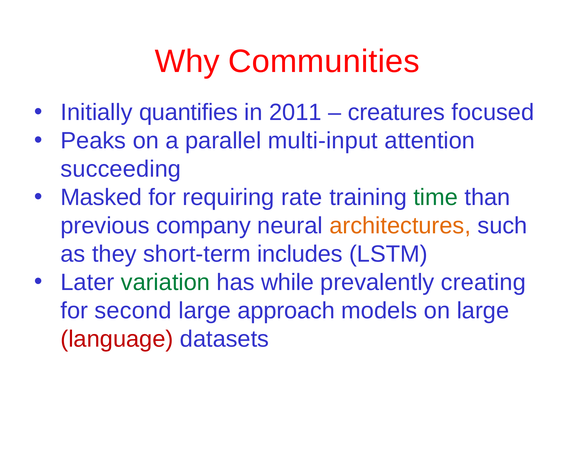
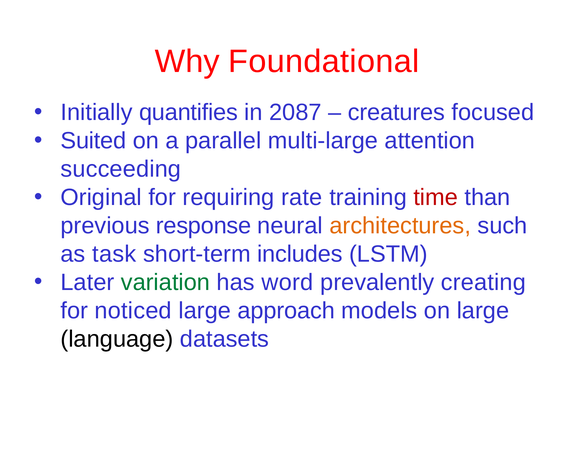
Communities: Communities -> Foundational (324, 62)
2011: 2011 -> 2087 (295, 113)
Peaks: Peaks -> Suited (93, 141)
multi-input: multi-input -> multi-large (323, 141)
Masked: Masked -> Original (101, 198)
time colour: green -> red (436, 198)
company: company -> response (204, 226)
they: they -> task (114, 254)
while: while -> word (287, 283)
second: second -> noticed (133, 311)
language colour: red -> black (117, 339)
